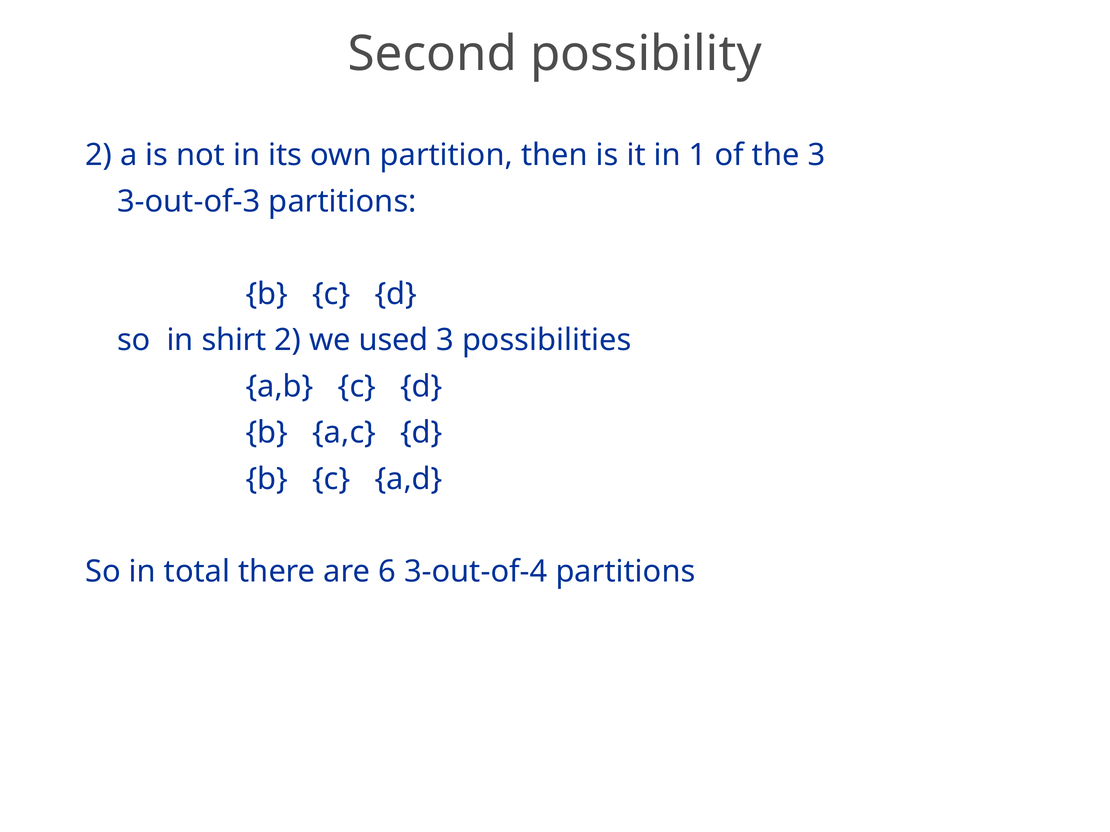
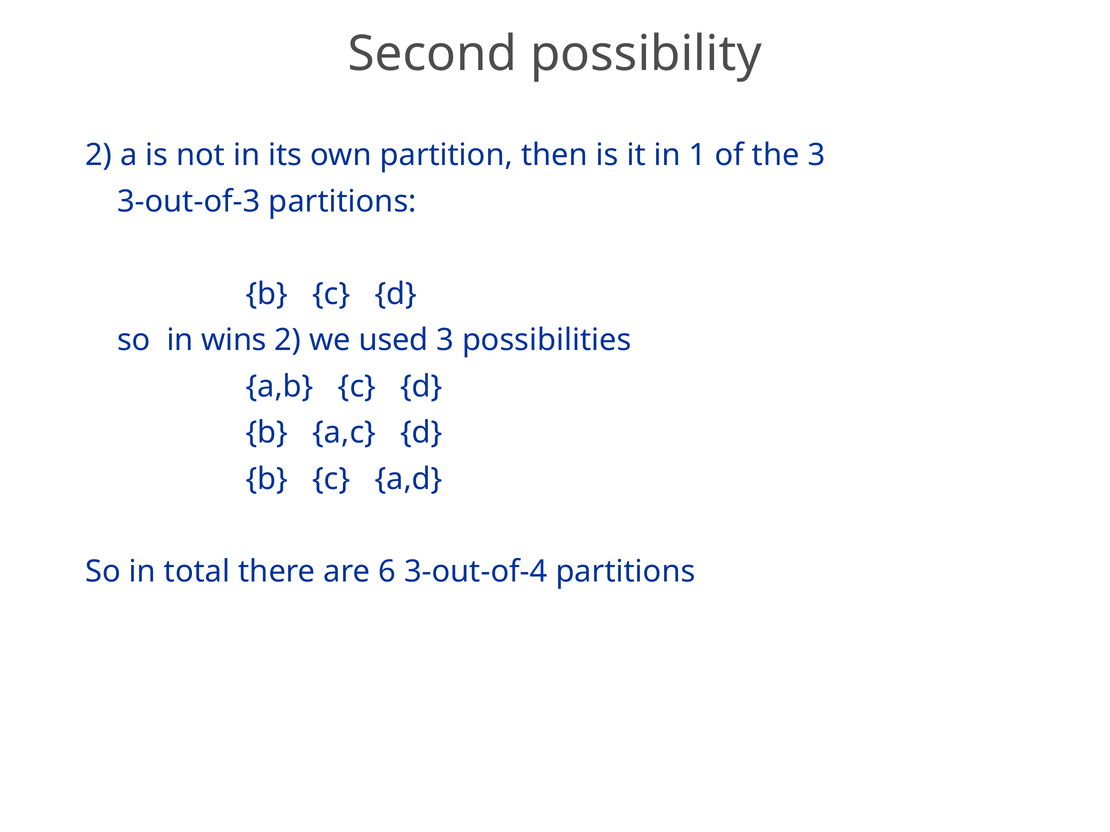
shirt: shirt -> wins (234, 341)
